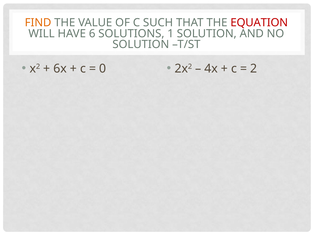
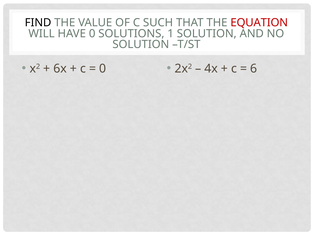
FIND colour: orange -> black (38, 23)
HAVE 6: 6 -> 0 (92, 34)
2: 2 -> 6 (254, 69)
